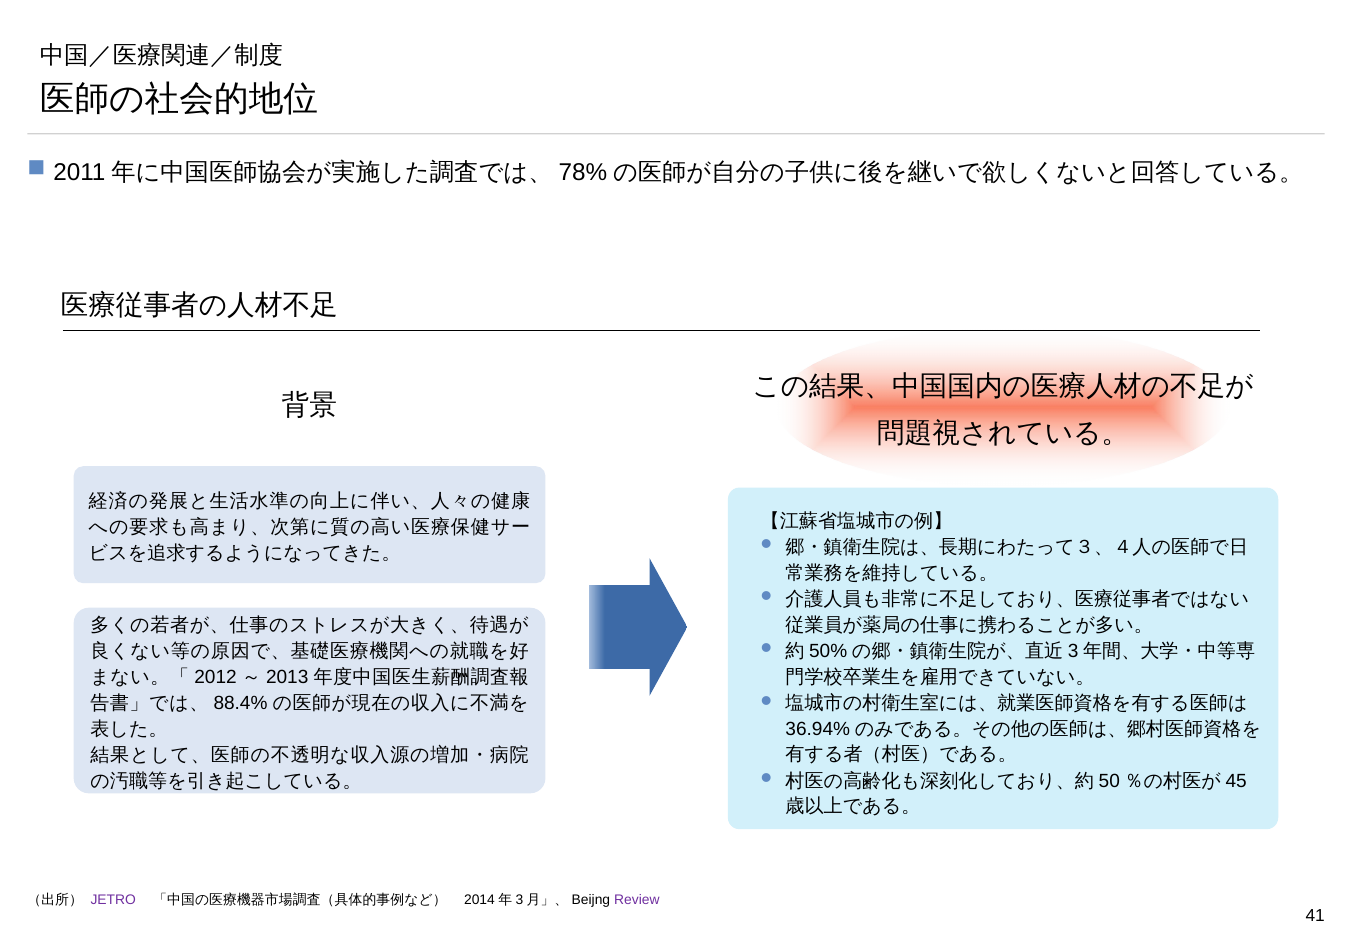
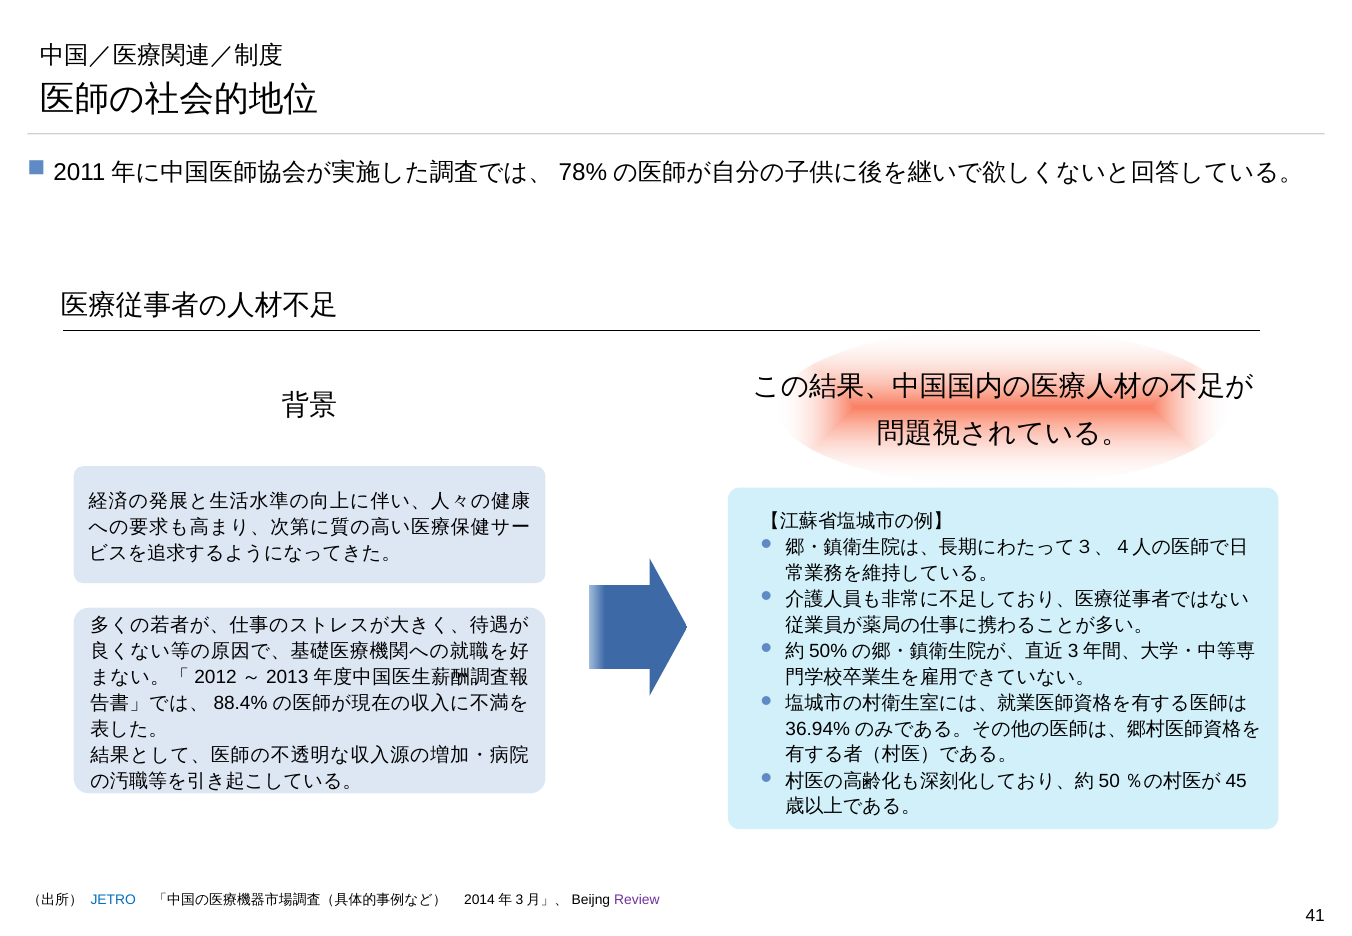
JETRO colour: purple -> blue (113, 900)
